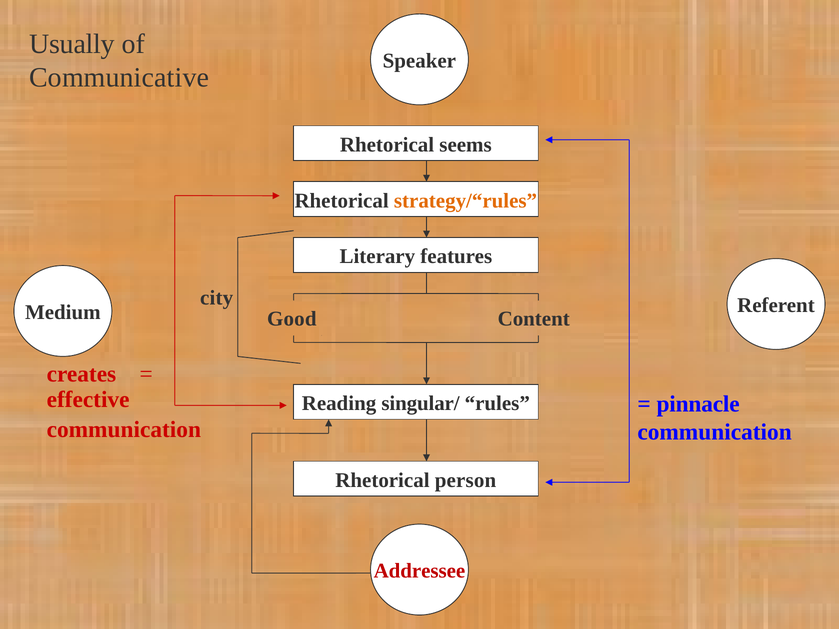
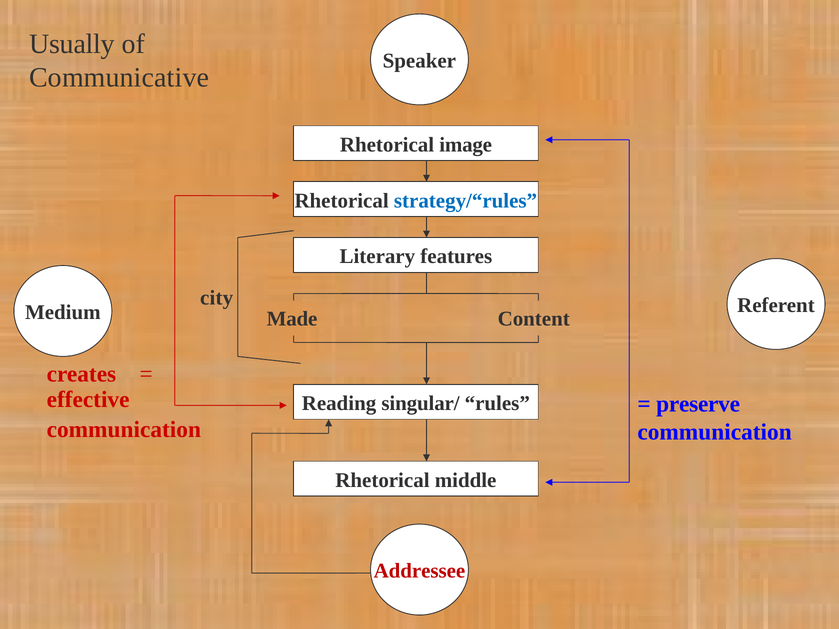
seems: seems -> image (466, 145)
strategy/“rules colour: orange -> blue (466, 201)
Good: Good -> Made (292, 319)
pinnacle: pinnacle -> preserve (698, 404)
person: person -> middle (466, 480)
